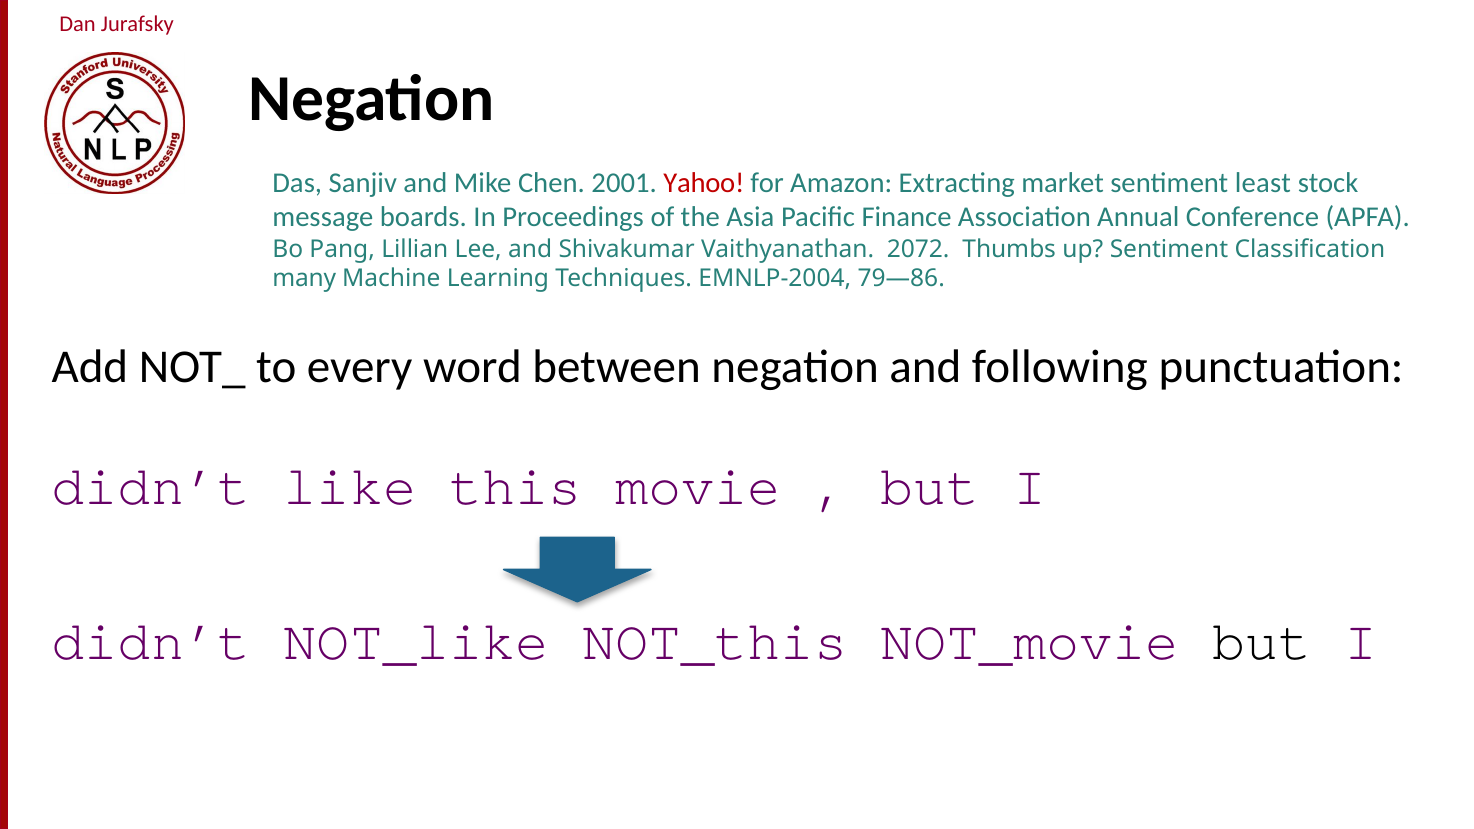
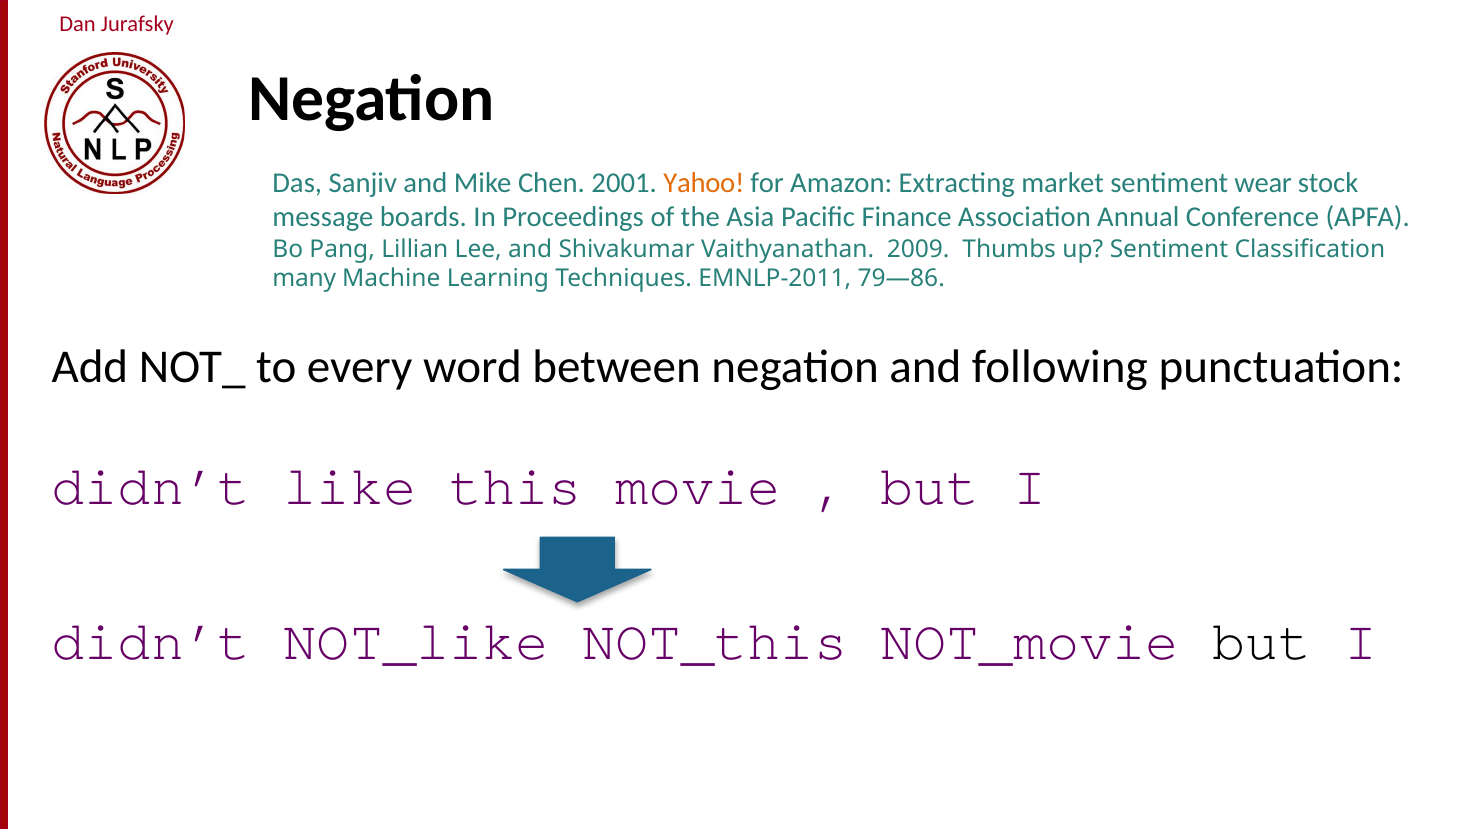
Yahoo colour: red -> orange (704, 183)
least: least -> wear (1263, 183)
2072: 2072 -> 2009 (918, 249)
EMNLP-2004: EMNLP-2004 -> EMNLP-2011 (775, 279)
